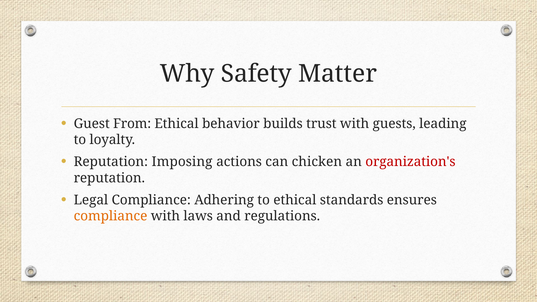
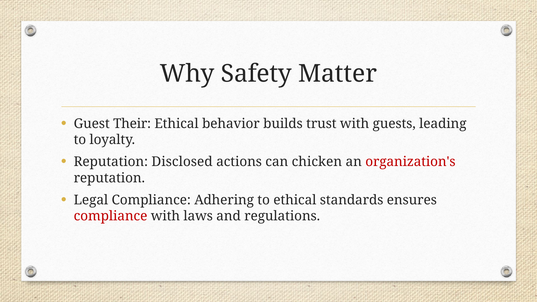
From: From -> Their (132, 124)
Imposing: Imposing -> Disclosed (182, 162)
compliance colour: orange -> red (111, 216)
